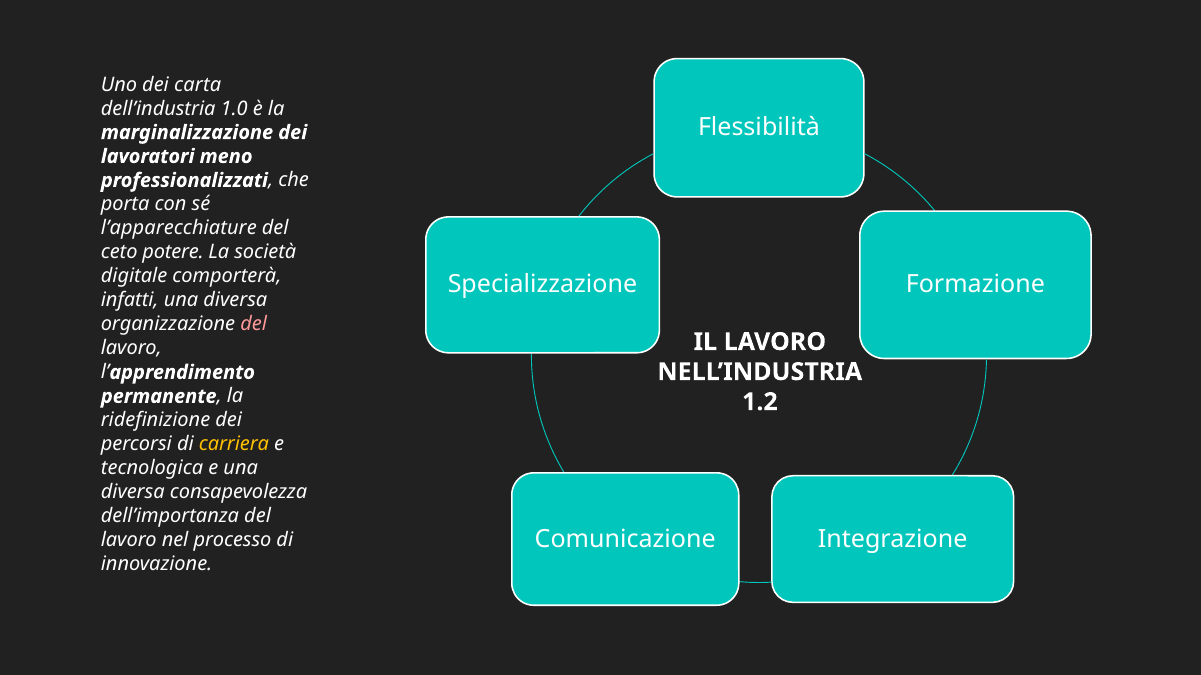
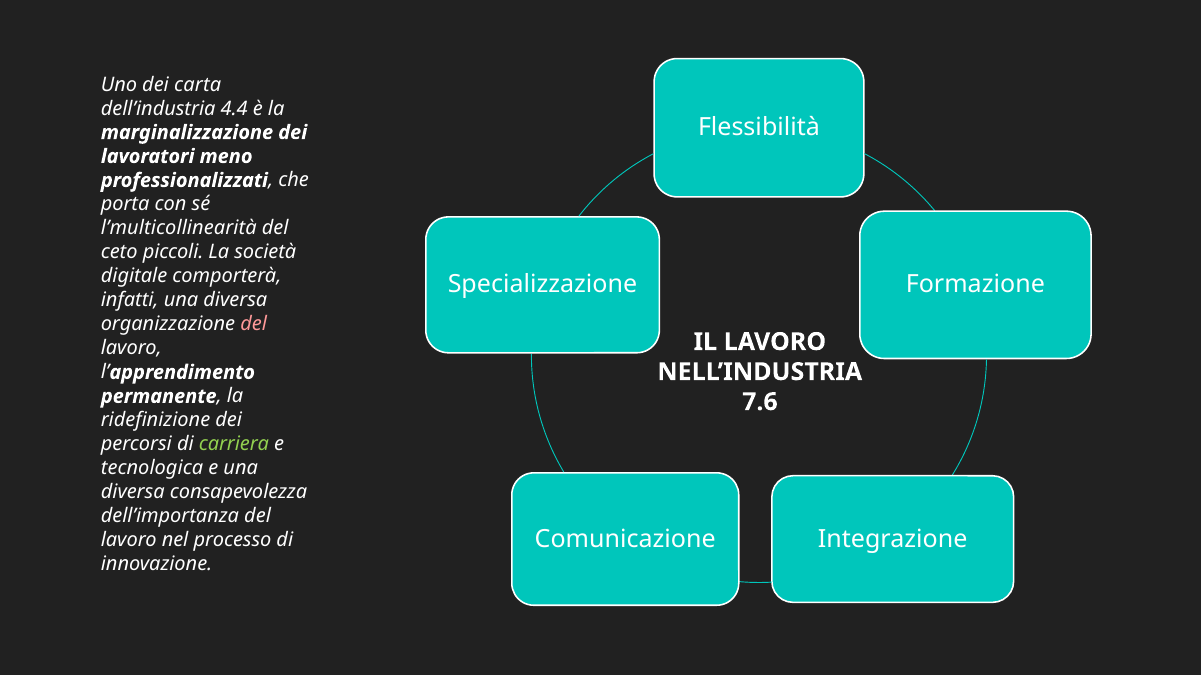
1.0: 1.0 -> 4.4 (234, 109)
l’apparecchiature: l’apparecchiature -> l’multicollinearità (179, 229)
potere: potere -> piccoli (173, 253)
1.2: 1.2 -> 7.6 (760, 402)
carriera colour: yellow -> light green (234, 445)
